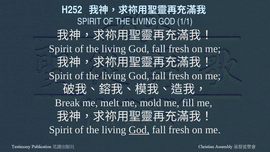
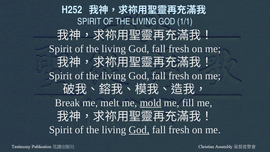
mold underline: none -> present (151, 103)
